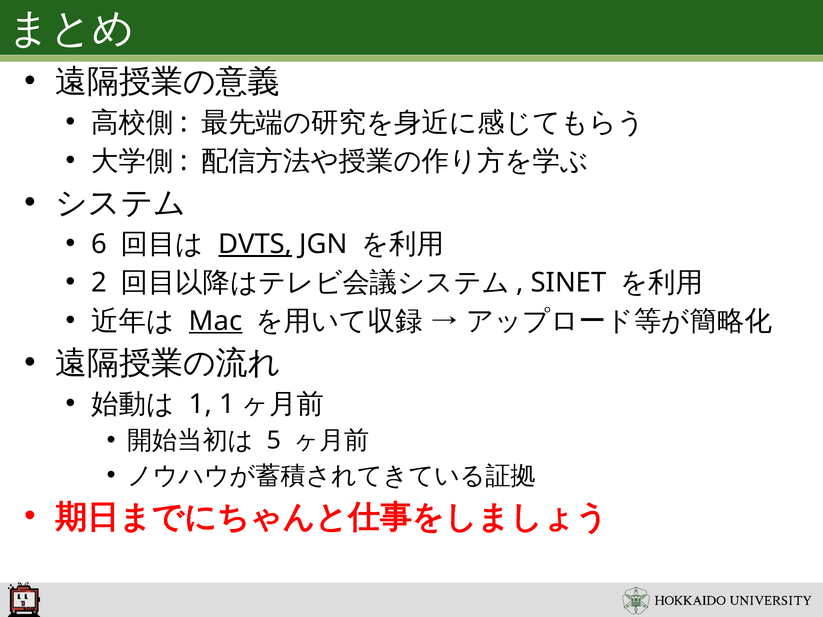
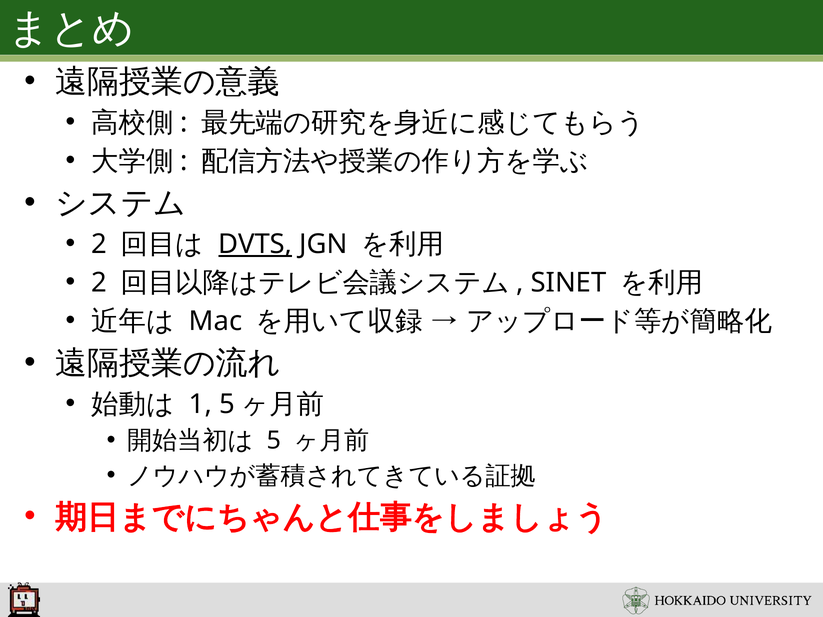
6: 6 -> 2 (99, 244)
Mac underline: present -> none (216, 321)
1 1: 1 -> 5 (227, 404)
